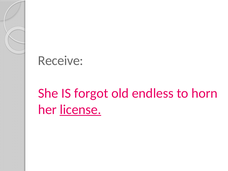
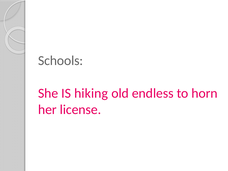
Receive: Receive -> Schools (61, 61)
forgot: forgot -> hiking (91, 93)
license underline: present -> none (80, 110)
